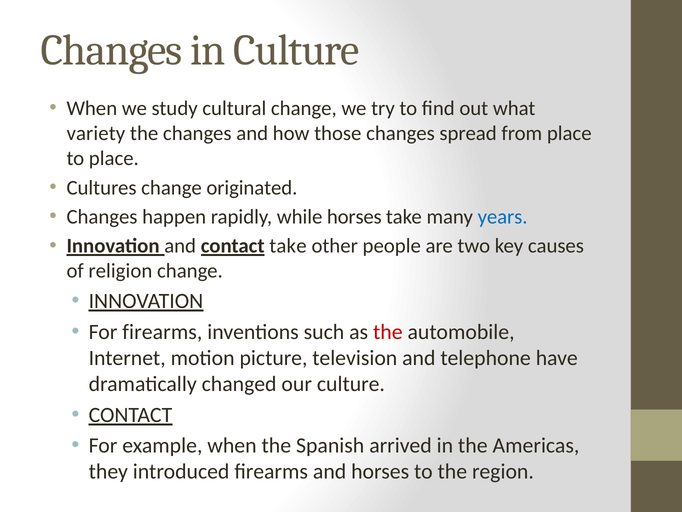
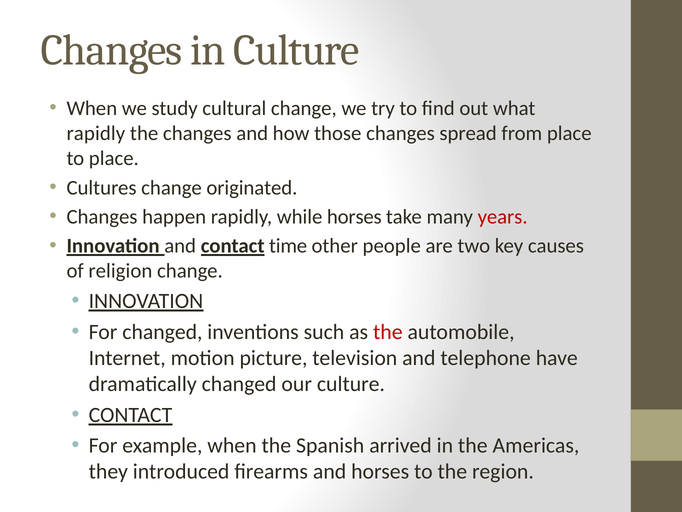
variety: variety -> rapidly (96, 133)
years colour: blue -> red (503, 217)
contact take: take -> time (288, 246)
For firearms: firearms -> changed (162, 332)
